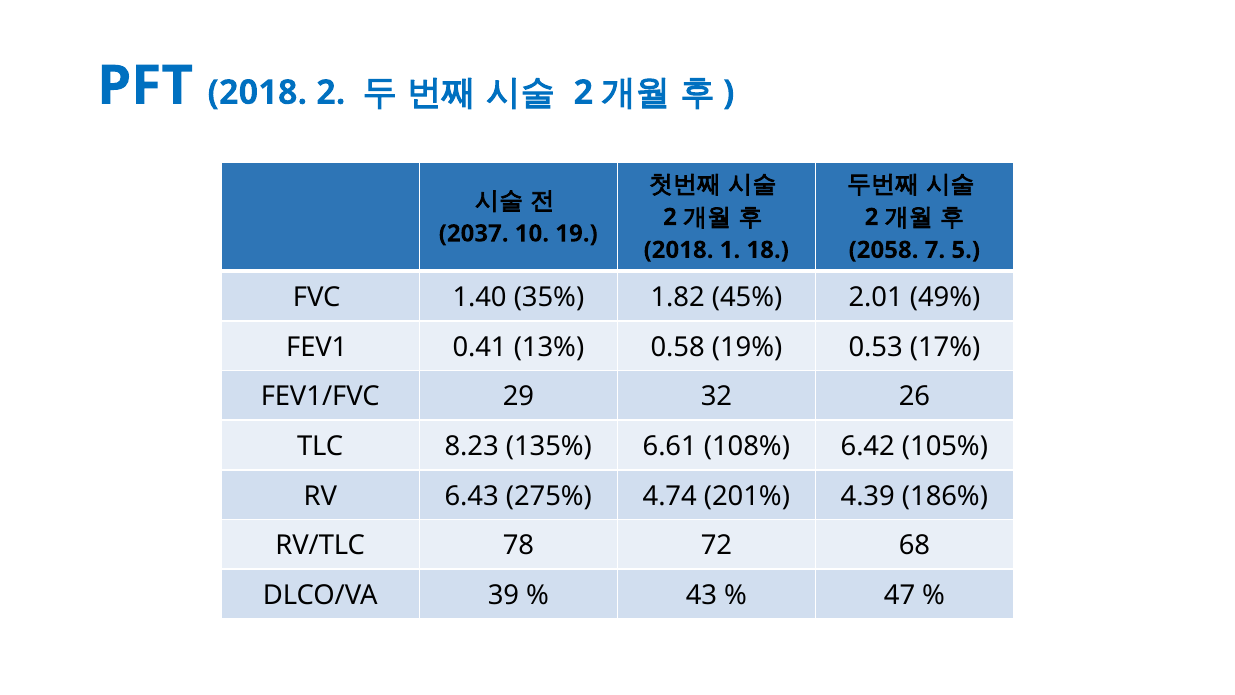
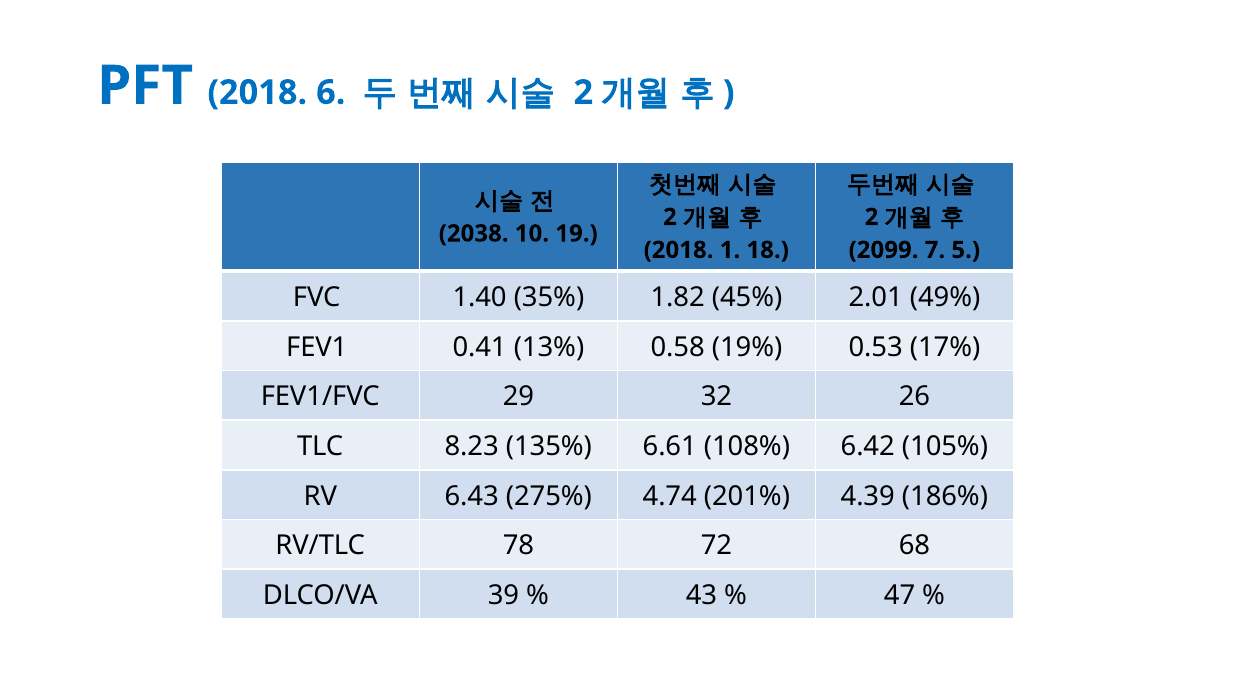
2018 2: 2 -> 6 (331, 93)
2037: 2037 -> 2038 (474, 233)
2058: 2058 -> 2099 (884, 250)
